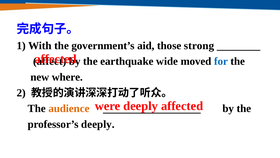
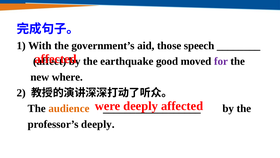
strong: strong -> speech (199, 45)
wide: wide -> good (167, 61)
for colour: blue -> purple (221, 61)
